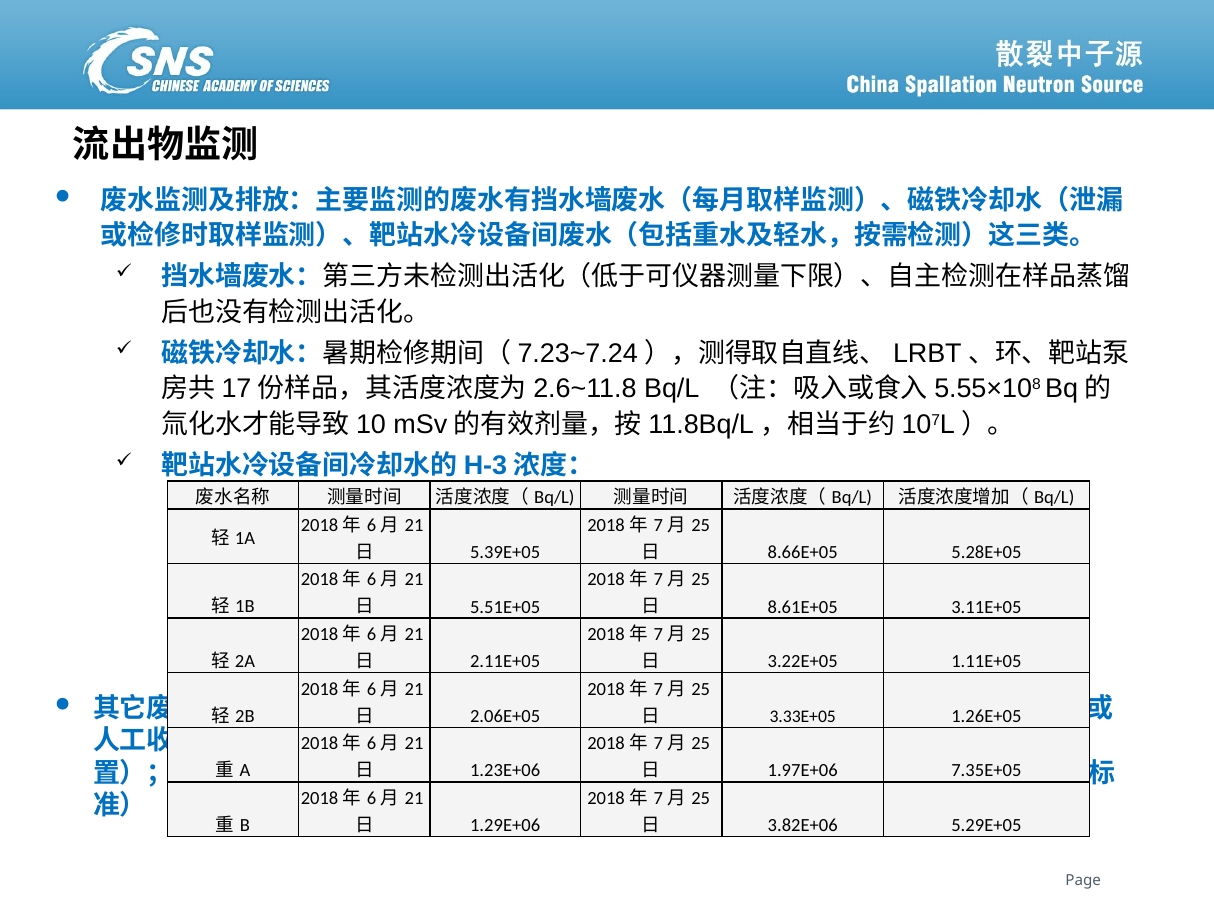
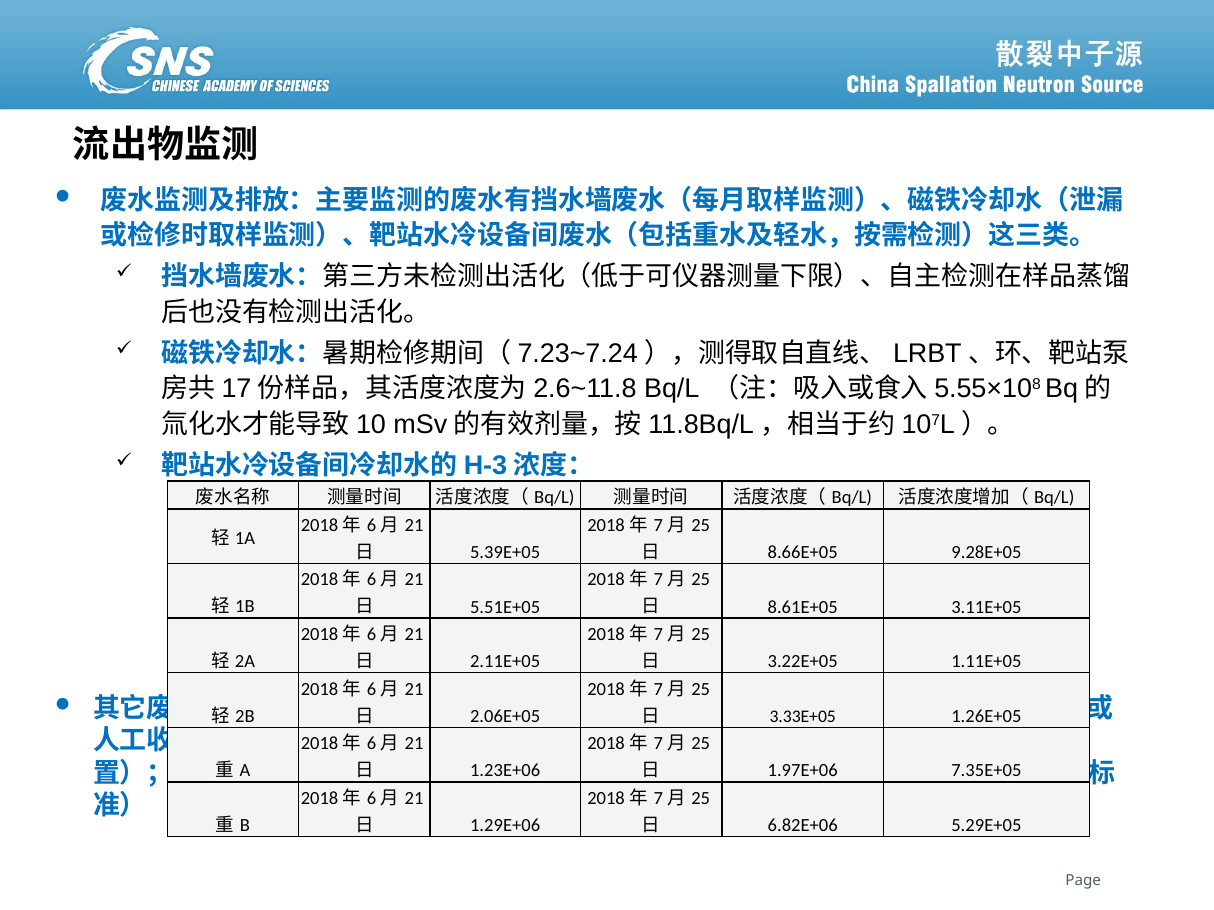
5.28E+05: 5.28E+05 -> 9.28E+05 (986, 553)
3.82E+06: 3.82E+06 -> 6.82E+06 (803, 826)
